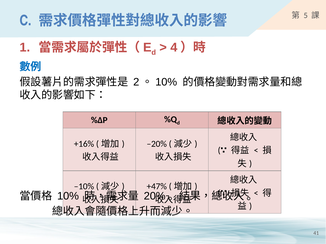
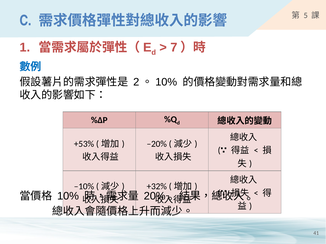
4: 4 -> 7 (174, 48)
+16%: +16% -> +53% (84, 144)
+47%: +47% -> +32% (157, 187)
